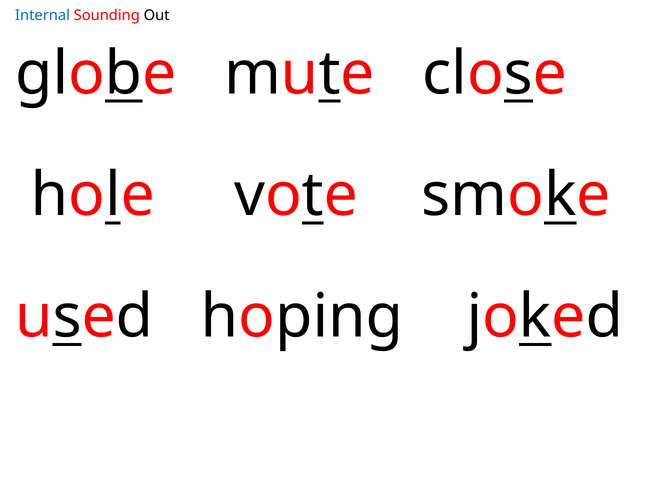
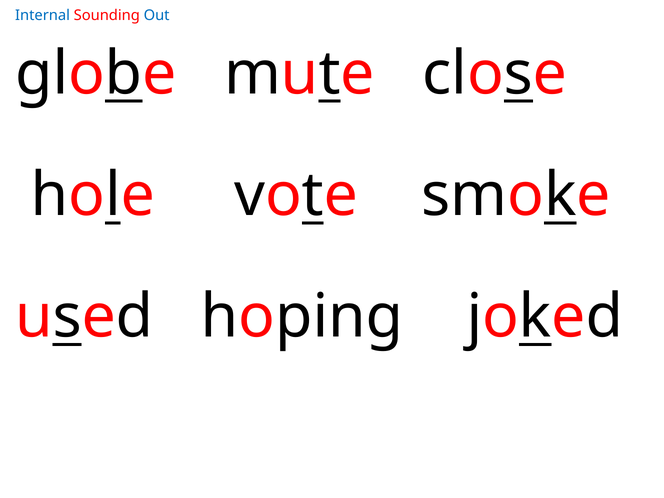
Out colour: black -> blue (157, 16)
